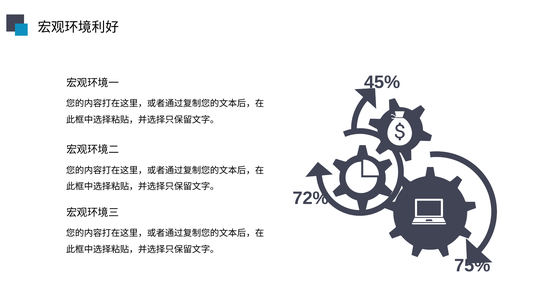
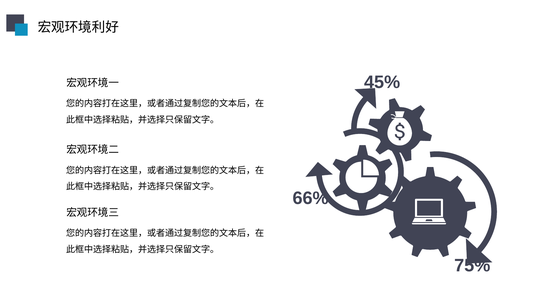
72%: 72% -> 66% (311, 199)
